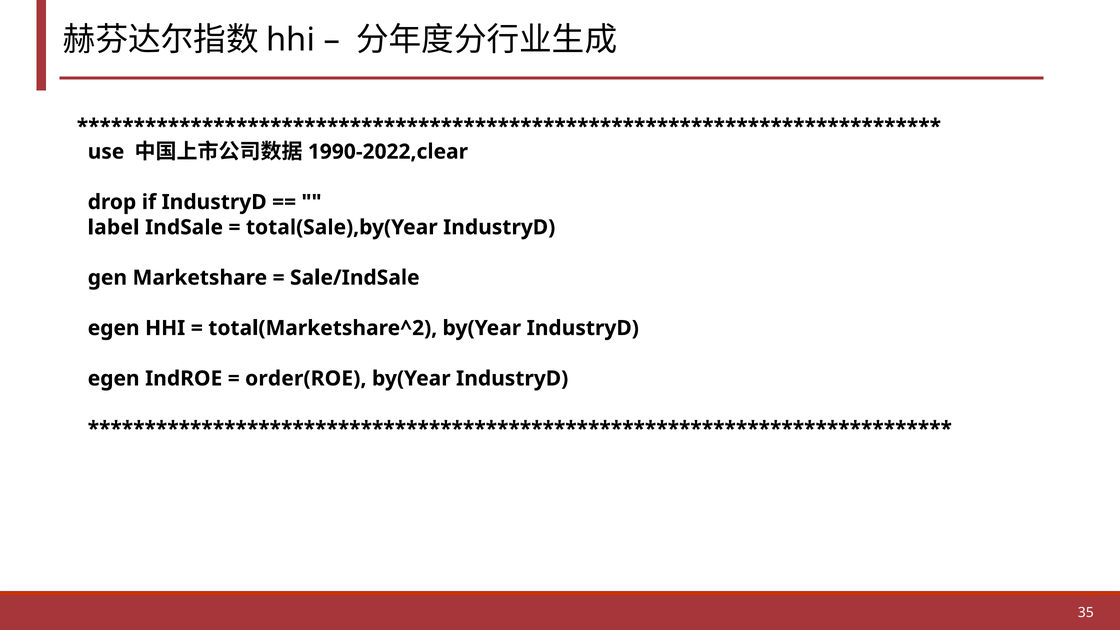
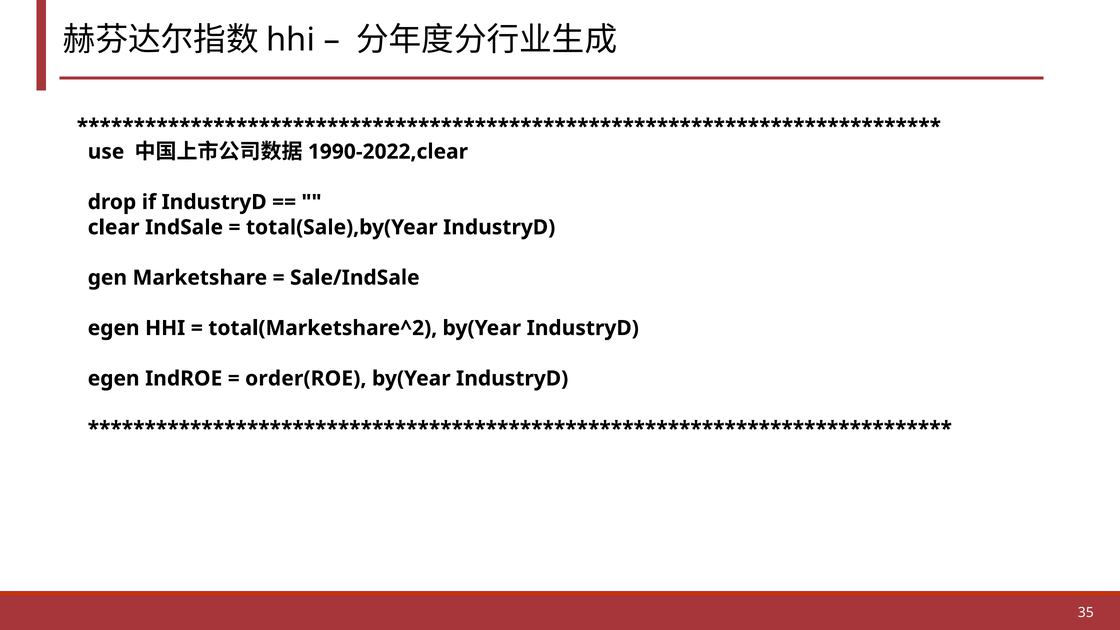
label: label -> clear (114, 227)
